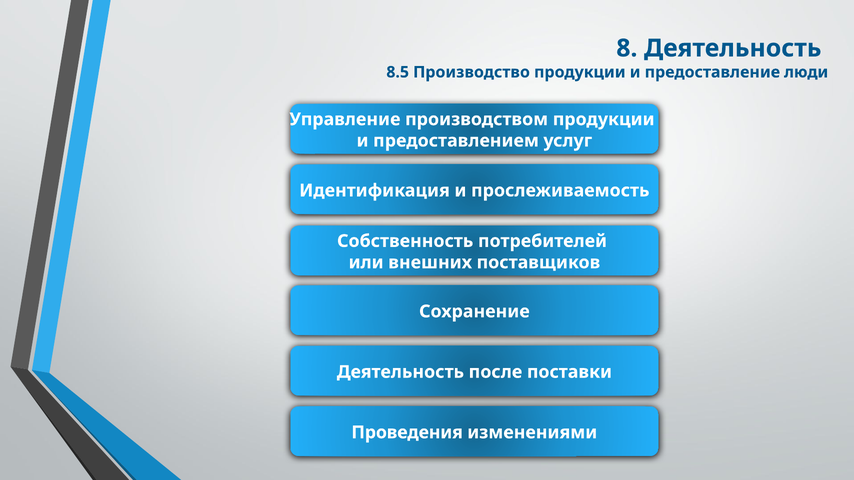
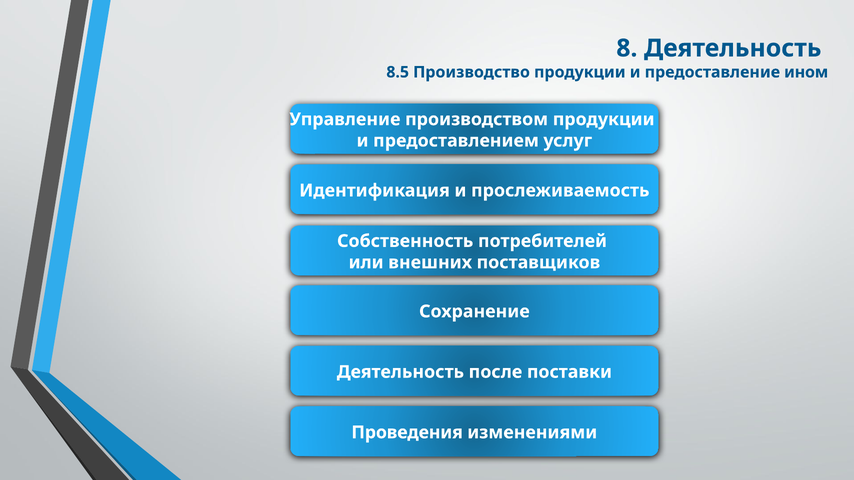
люди: люди -> ином (806, 72)
